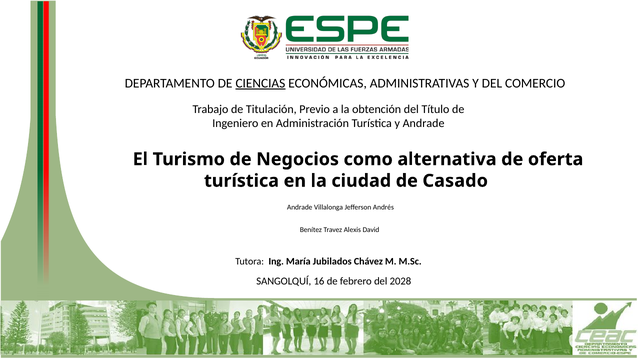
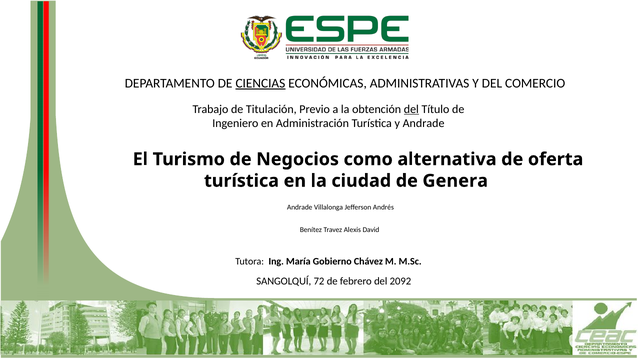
del underline: none -> present (411, 109)
Casado: Casado -> Genera (455, 181)
Jubilados: Jubilados -> Gobierno (332, 262)
16: 16 -> 72 (319, 281)
2028: 2028 -> 2092 (400, 281)
